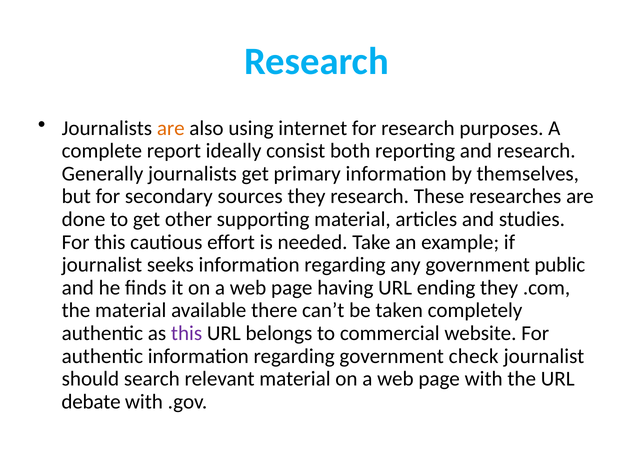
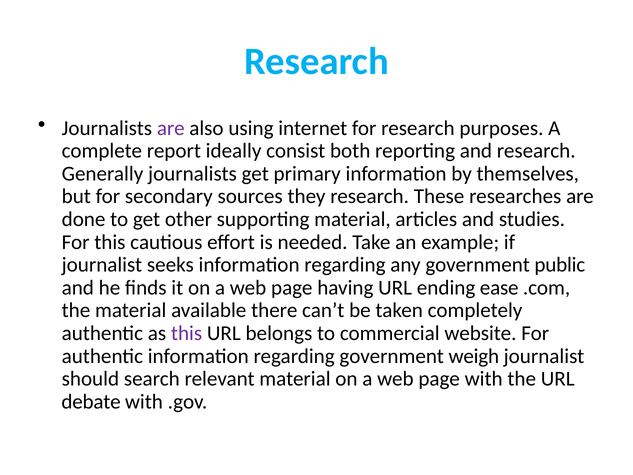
are colour: orange -> purple (171, 128)
ending they: they -> ease (499, 288)
check: check -> weigh (474, 356)
